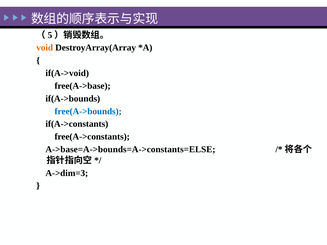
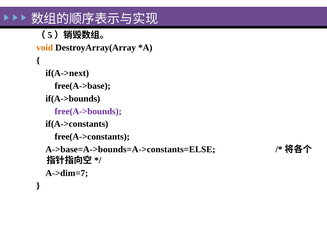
if(A->void: if(A->void -> if(A->next (67, 73)
free(A->bounds colour: blue -> purple (88, 111)
A->dim=3: A->dim=3 -> A->dim=7 (67, 173)
